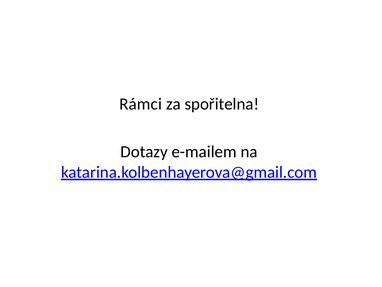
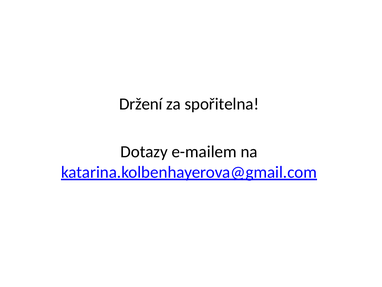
Rámci: Rámci -> Držení (141, 104)
